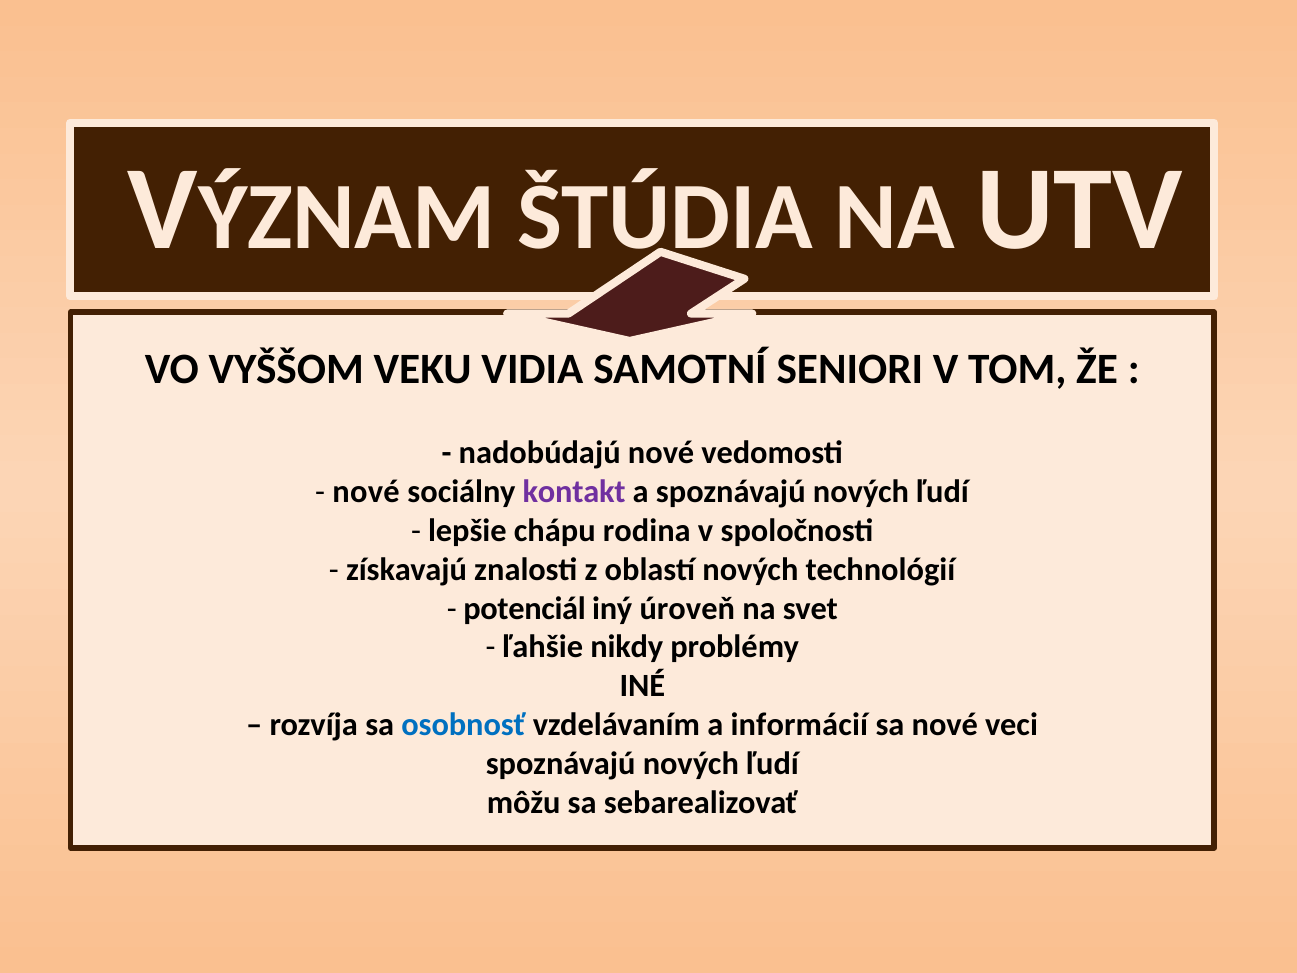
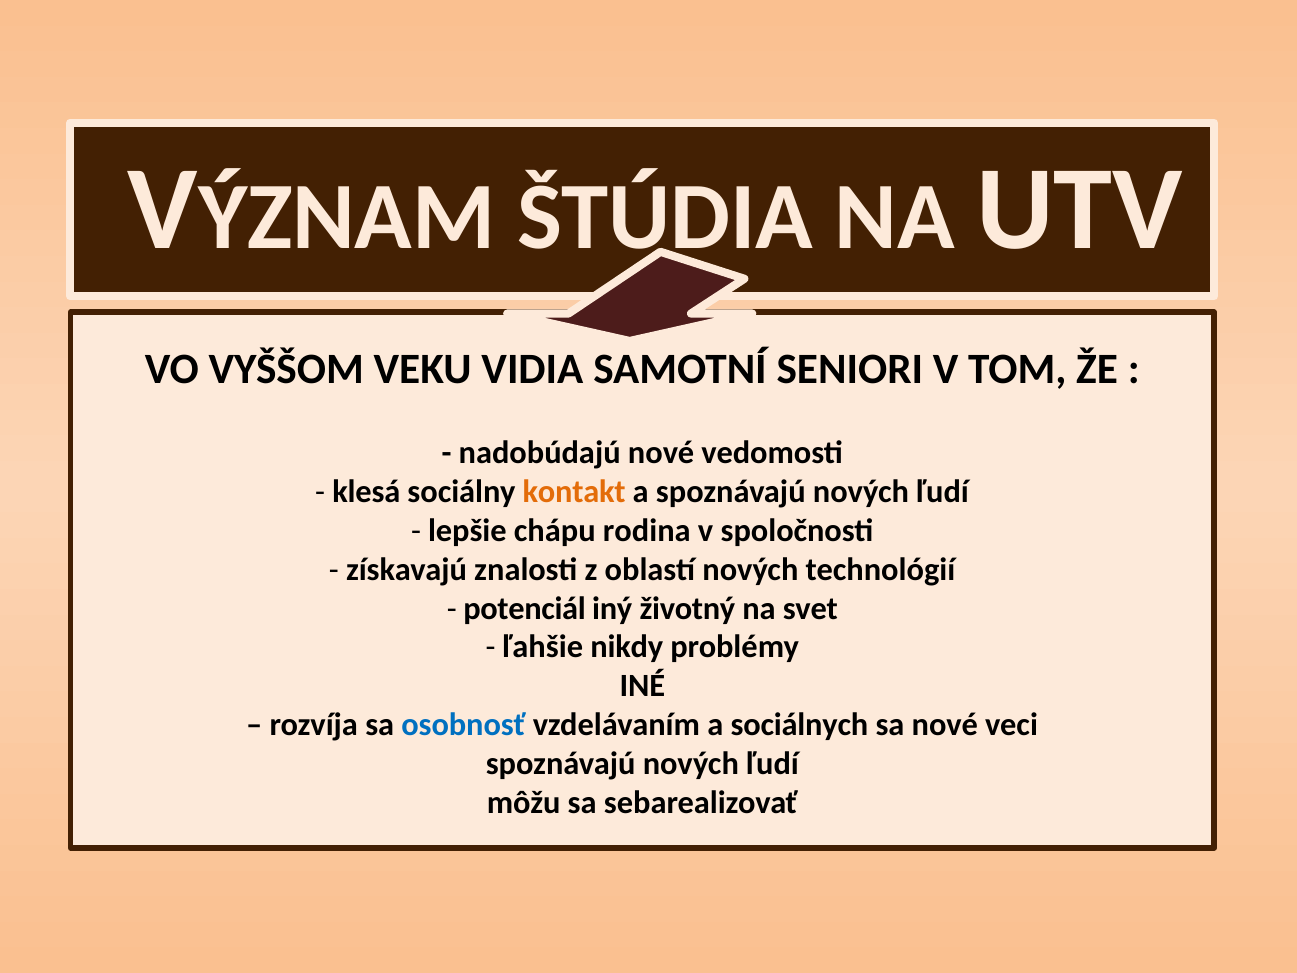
nové: nové -> klesá (366, 491)
kontakt colour: purple -> orange (574, 491)
úroveň: úroveň -> životný (687, 608)
informácií: informácií -> sociálnych (799, 725)
